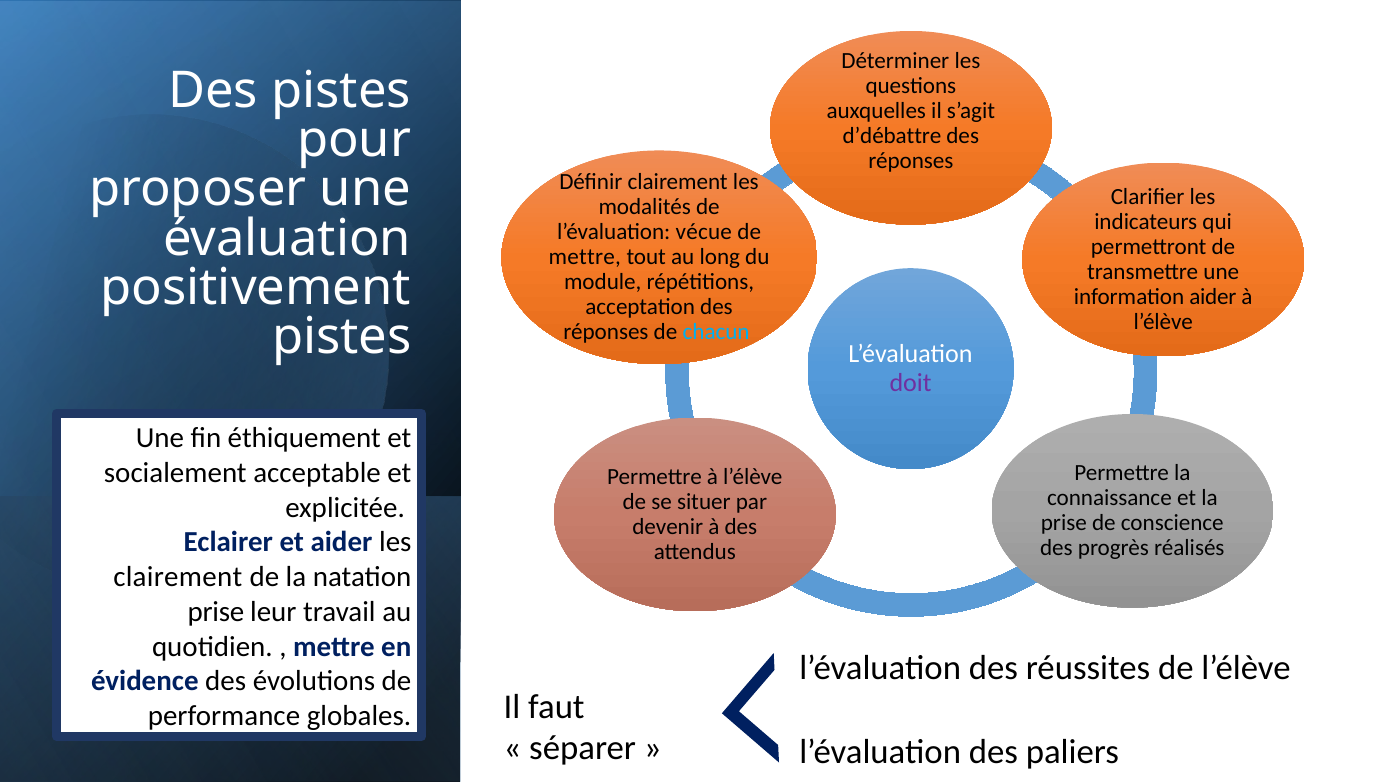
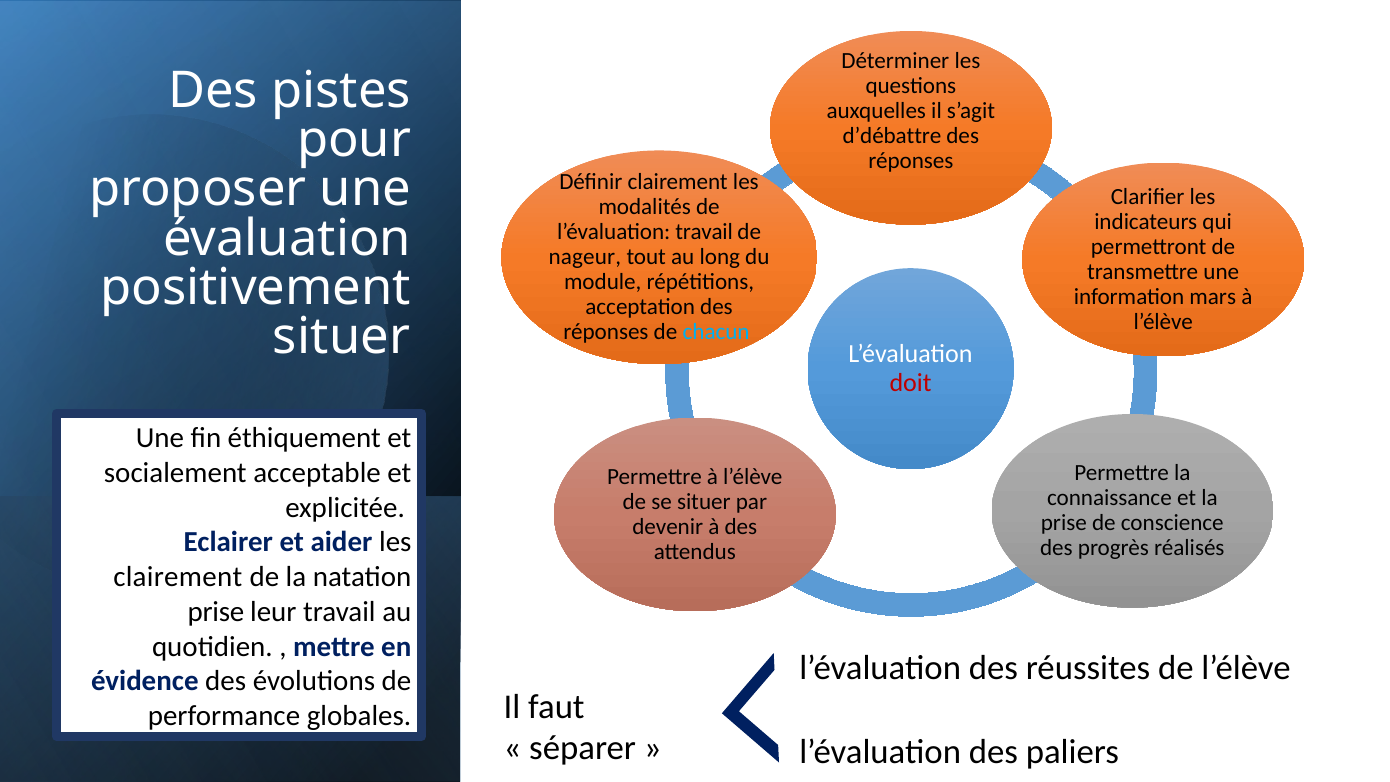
l’évaluation vécue: vécue -> travail (704, 232)
mettre: mettre -> nageur (585, 257)
information aider: aider -> mars (1213, 297)
pistes: pistes -> situer (342, 337)
doit colour: purple -> red (911, 382)
